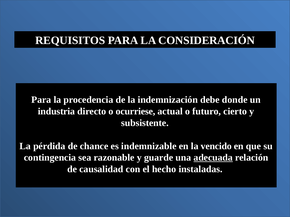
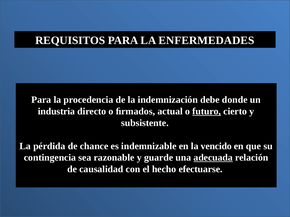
CONSIDERACIÓN: CONSIDERACIÓN -> ENFERMEDADES (206, 40)
ocurriese: ocurriese -> ﬁrmados (135, 112)
futuro underline: none -> present (207, 112)
instaladas: instaladas -> efectuarse (201, 170)
